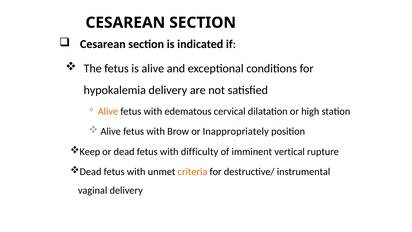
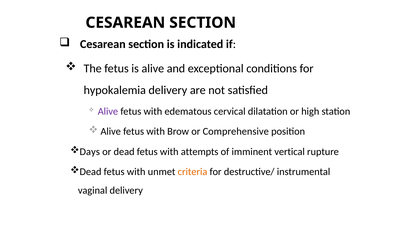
Alive colour: orange -> purple (108, 111)
Inappropriately: Inappropriately -> Comprehensive (236, 131)
Keep: Keep -> Days (90, 151)
difficulty: difficulty -> attempts (200, 151)
